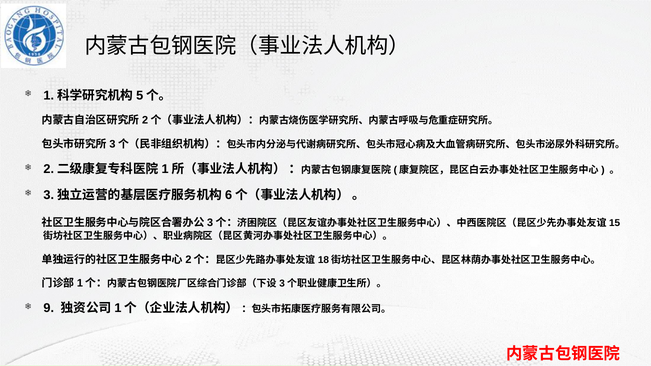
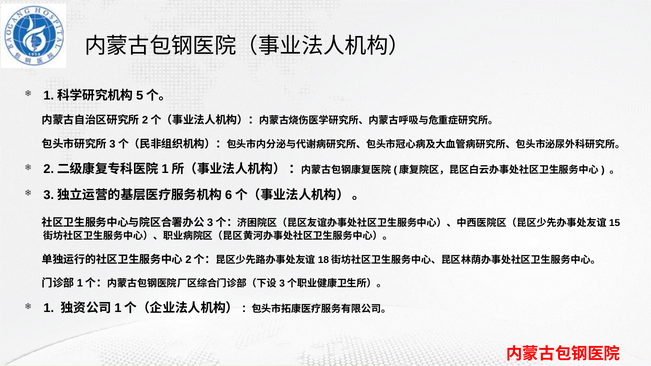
9: 9 -> 1 (49, 308)
